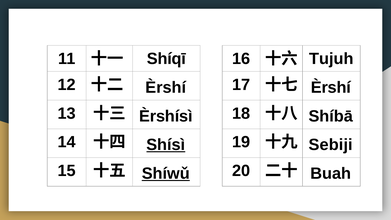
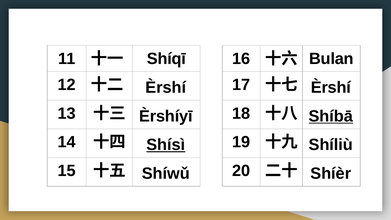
Tujuh: Tujuh -> Bulan (331, 59)
Èrshísì: Èrshísì -> Èrshíyī (166, 116)
Shíbā underline: none -> present (331, 116)
Sebiji: Sebiji -> Shíliù (331, 145)
Shíwǔ underline: present -> none (166, 174)
Buah: Buah -> Shíèr (331, 174)
